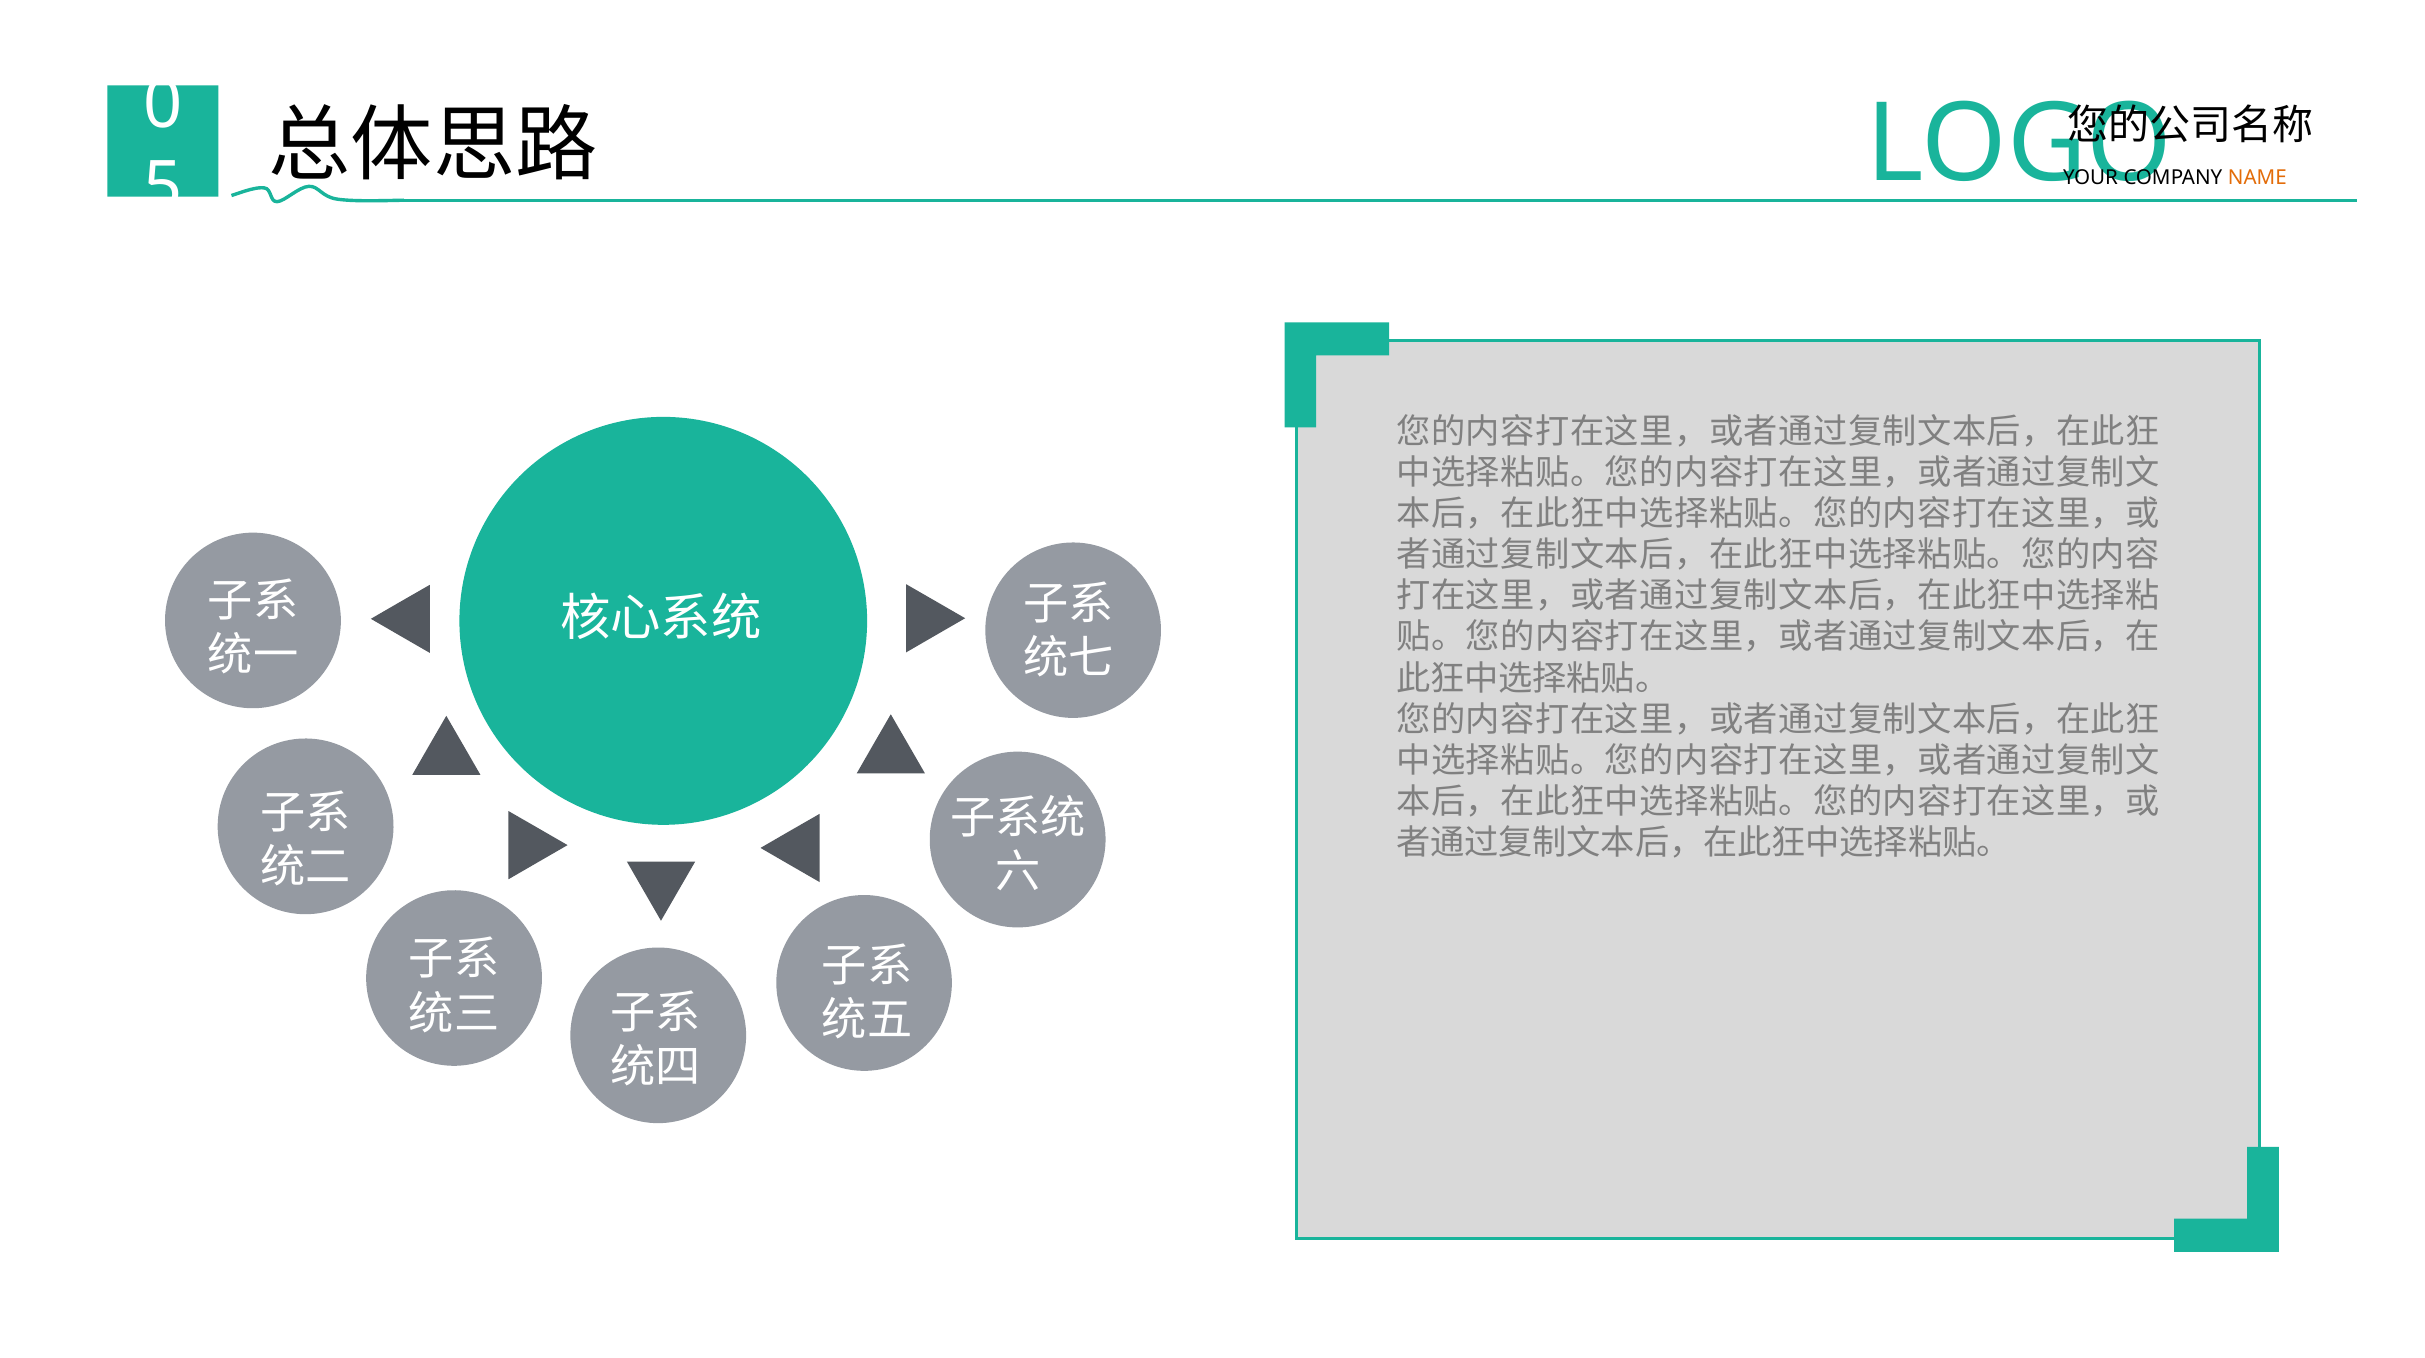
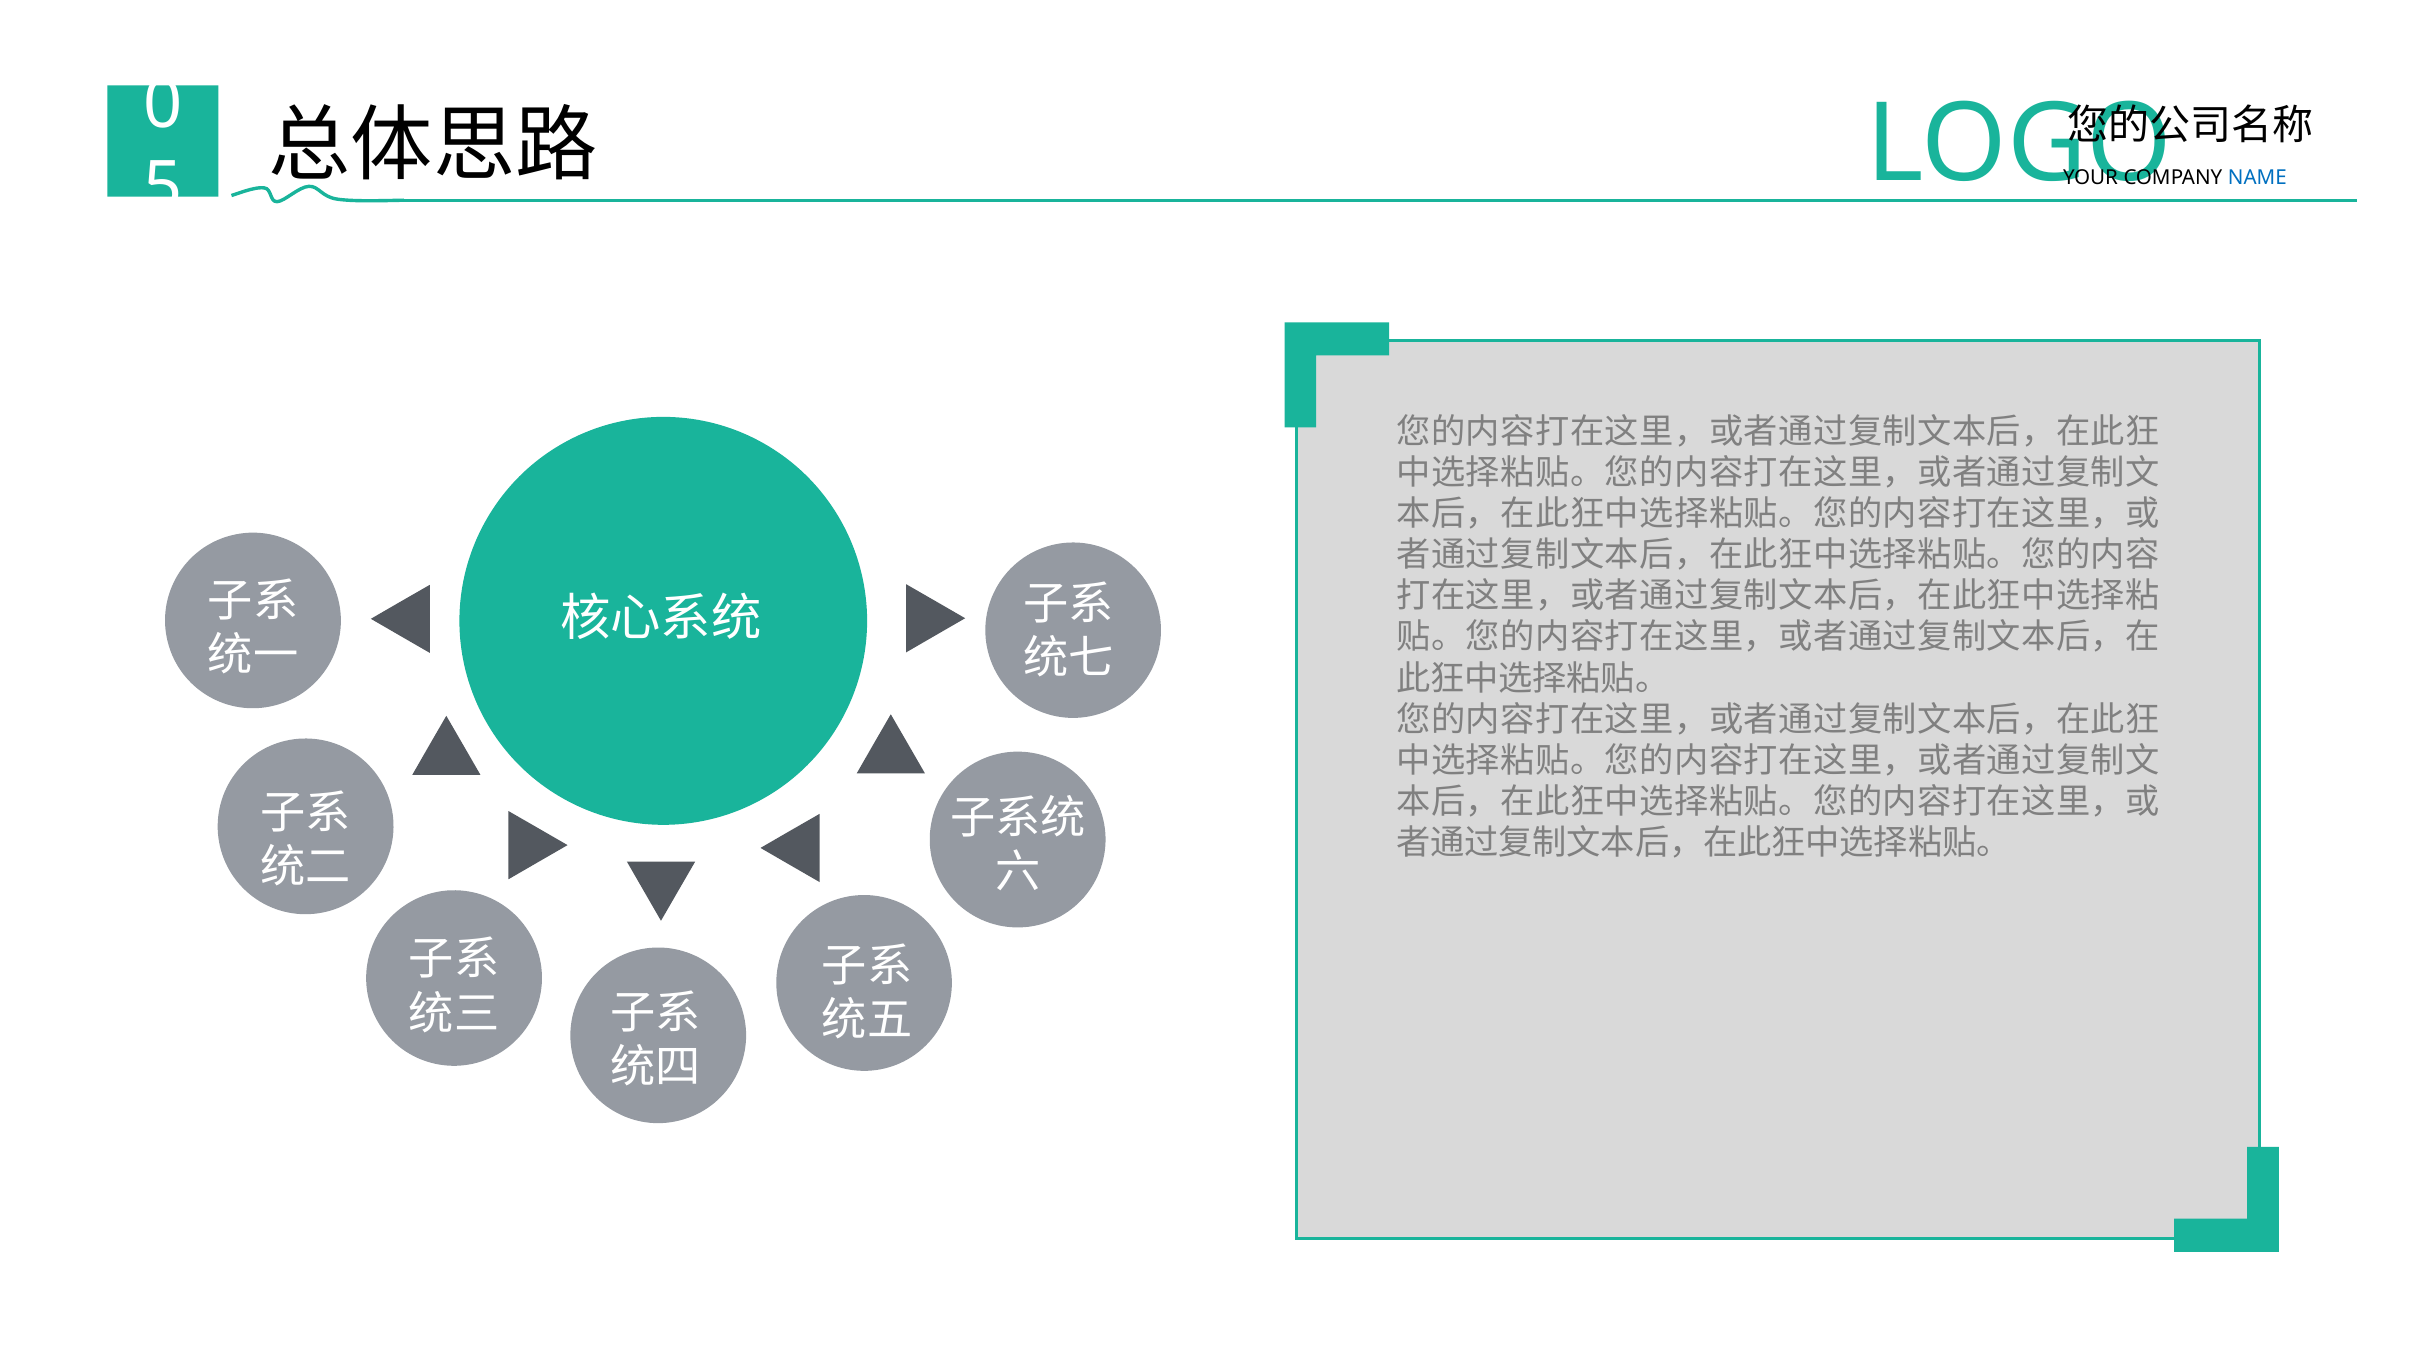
NAME colour: orange -> blue (2257, 178)
